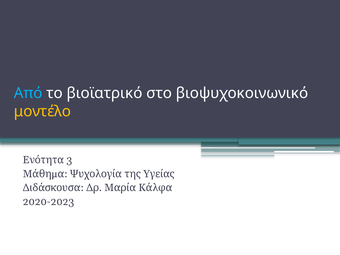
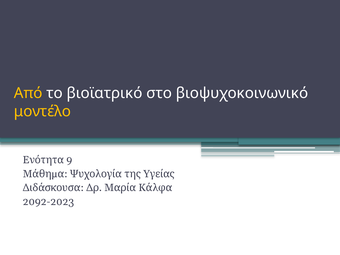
Από colour: light blue -> yellow (28, 93)
3: 3 -> 9 (69, 160)
2020-2023: 2020-2023 -> 2092-2023 (48, 202)
